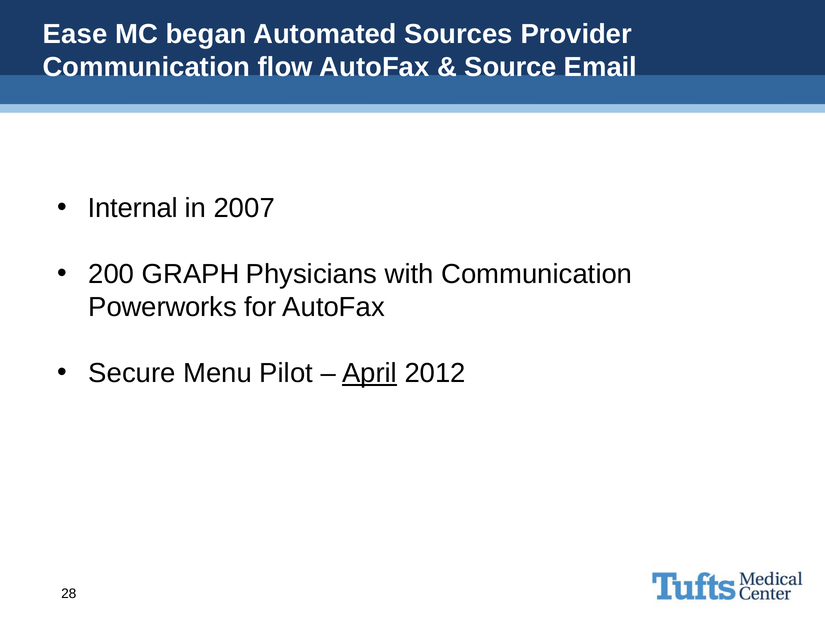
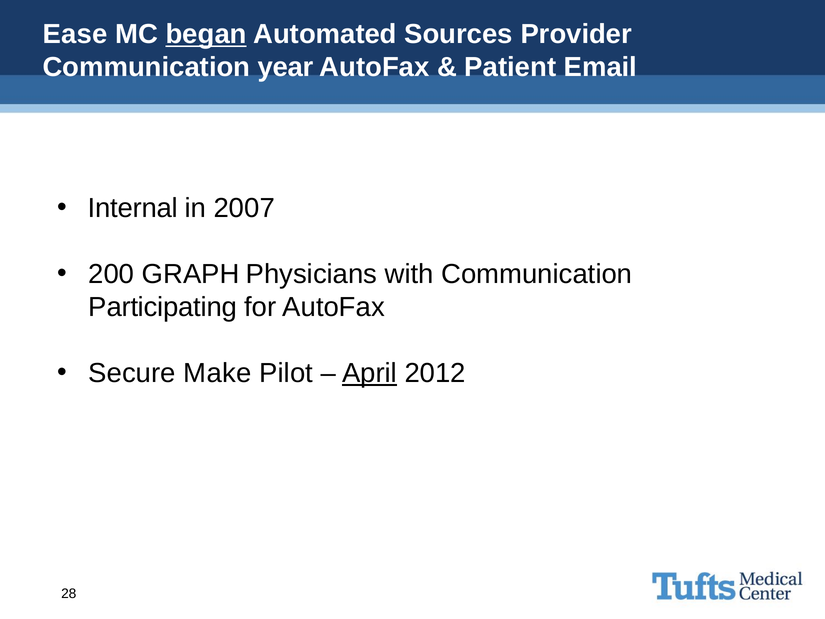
began underline: none -> present (206, 34)
flow: flow -> year (285, 67)
Source: Source -> Patient (510, 67)
Powerworks: Powerworks -> Participating (163, 307)
Menu: Menu -> Make (217, 373)
